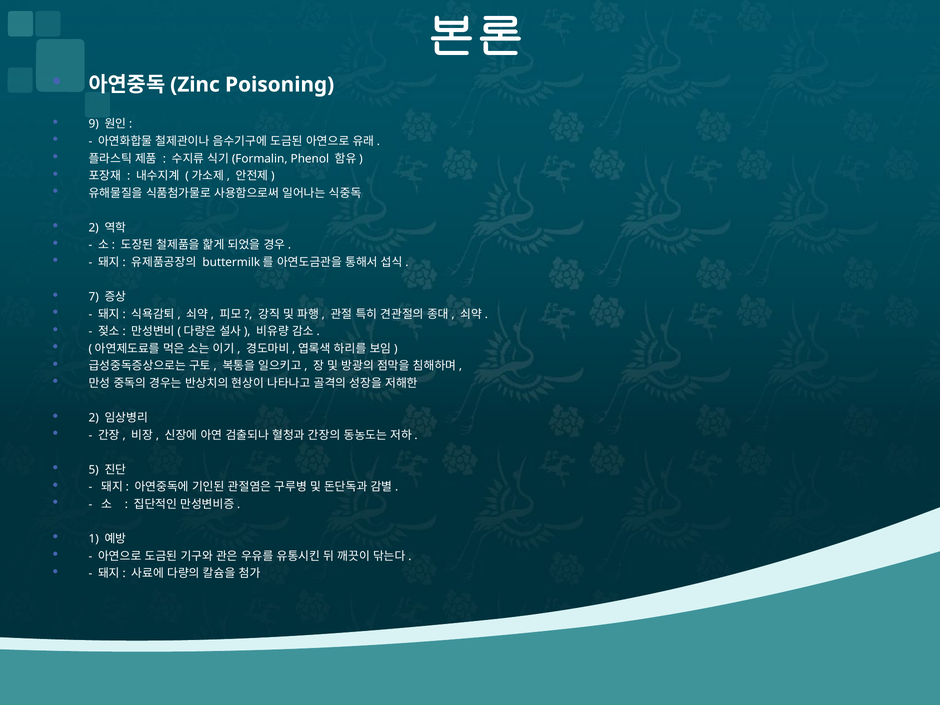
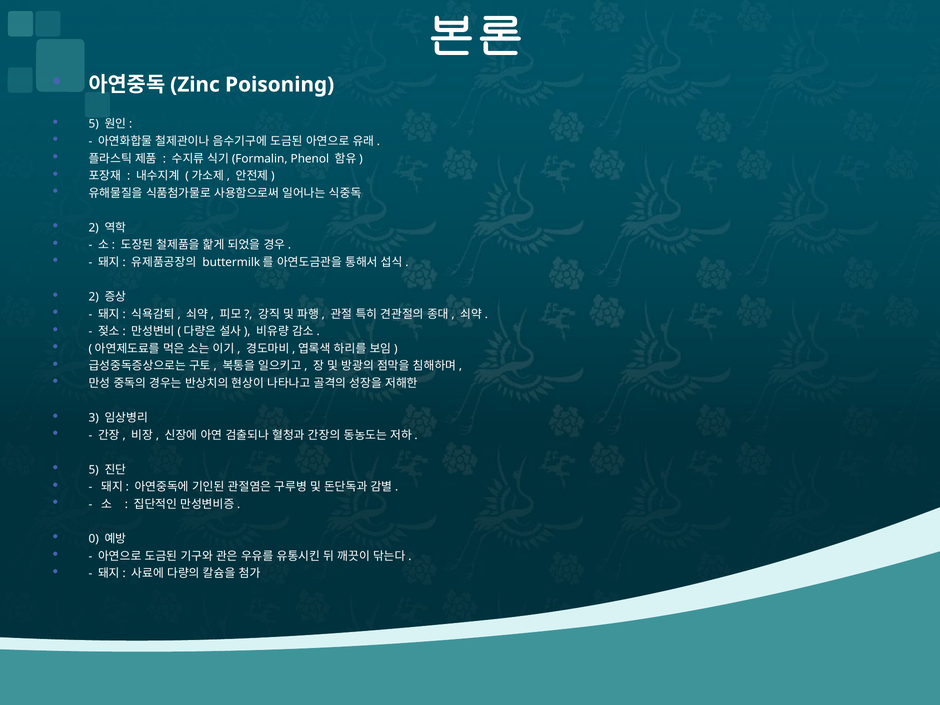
9: 9 -> 5 (94, 124)
7: 7 -> 2 (94, 297)
2: 2 -> 3 (94, 418)
1: 1 -> 0 (94, 539)
